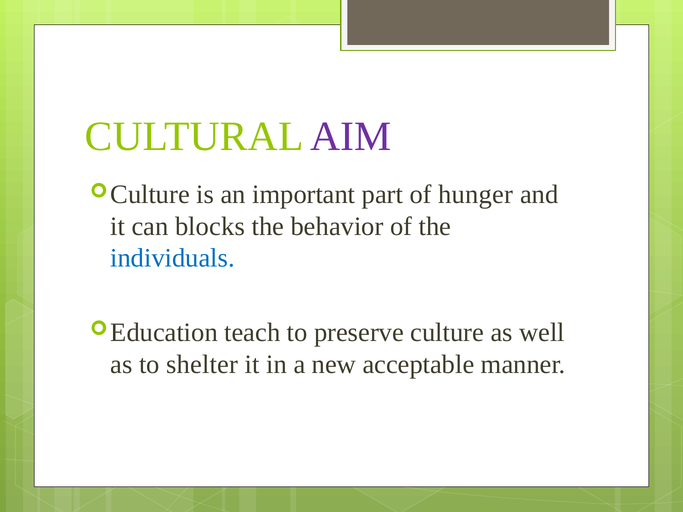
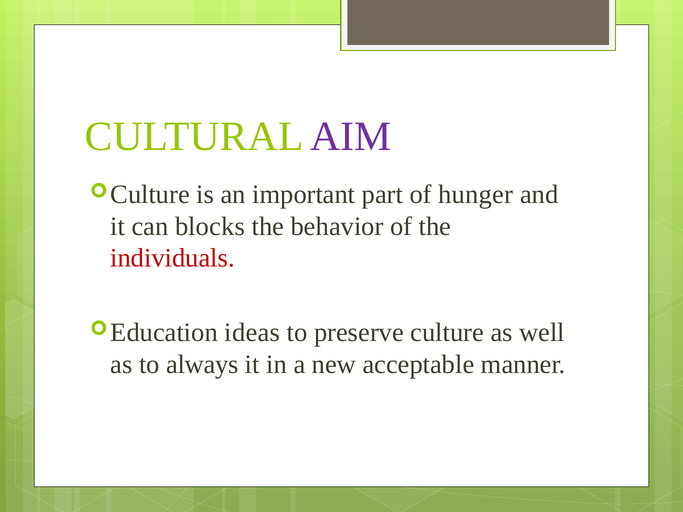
individuals colour: blue -> red (173, 258)
teach: teach -> ideas (252, 333)
shelter: shelter -> always (202, 364)
